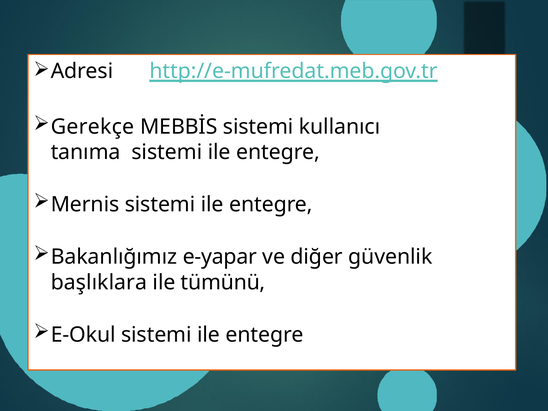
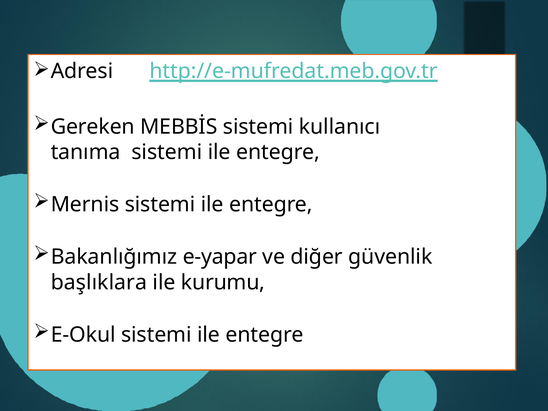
Gerekçe: Gerekçe -> Gereken (93, 127)
tümünü: tümünü -> kurumu (223, 282)
